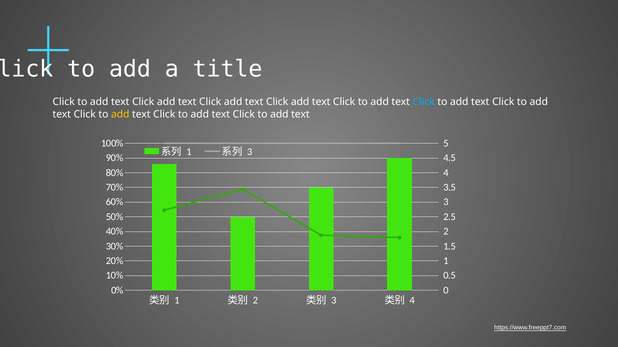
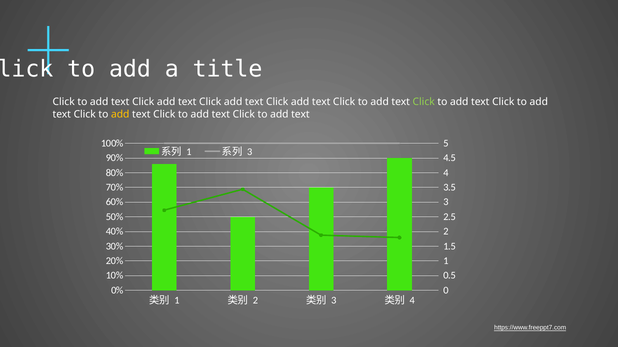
Click colour: light blue -> light green (424, 102)
